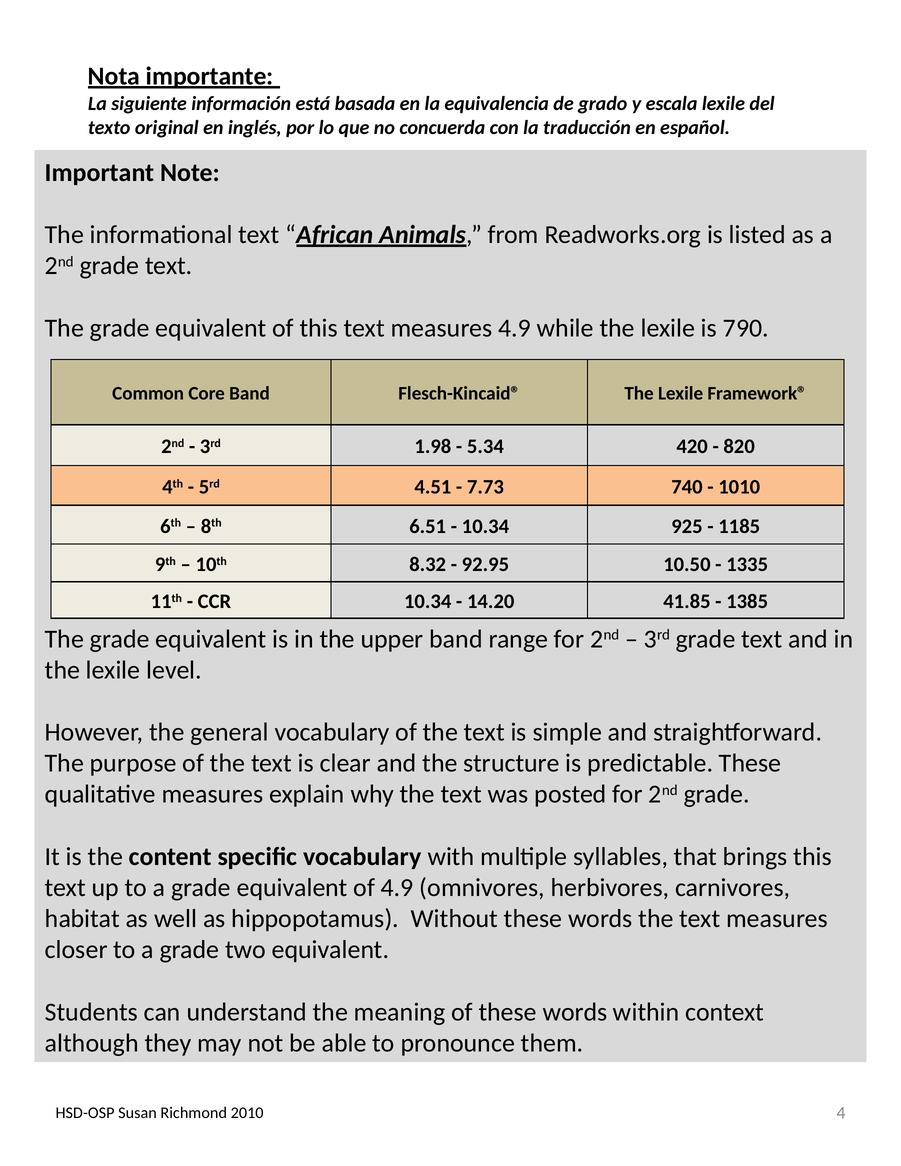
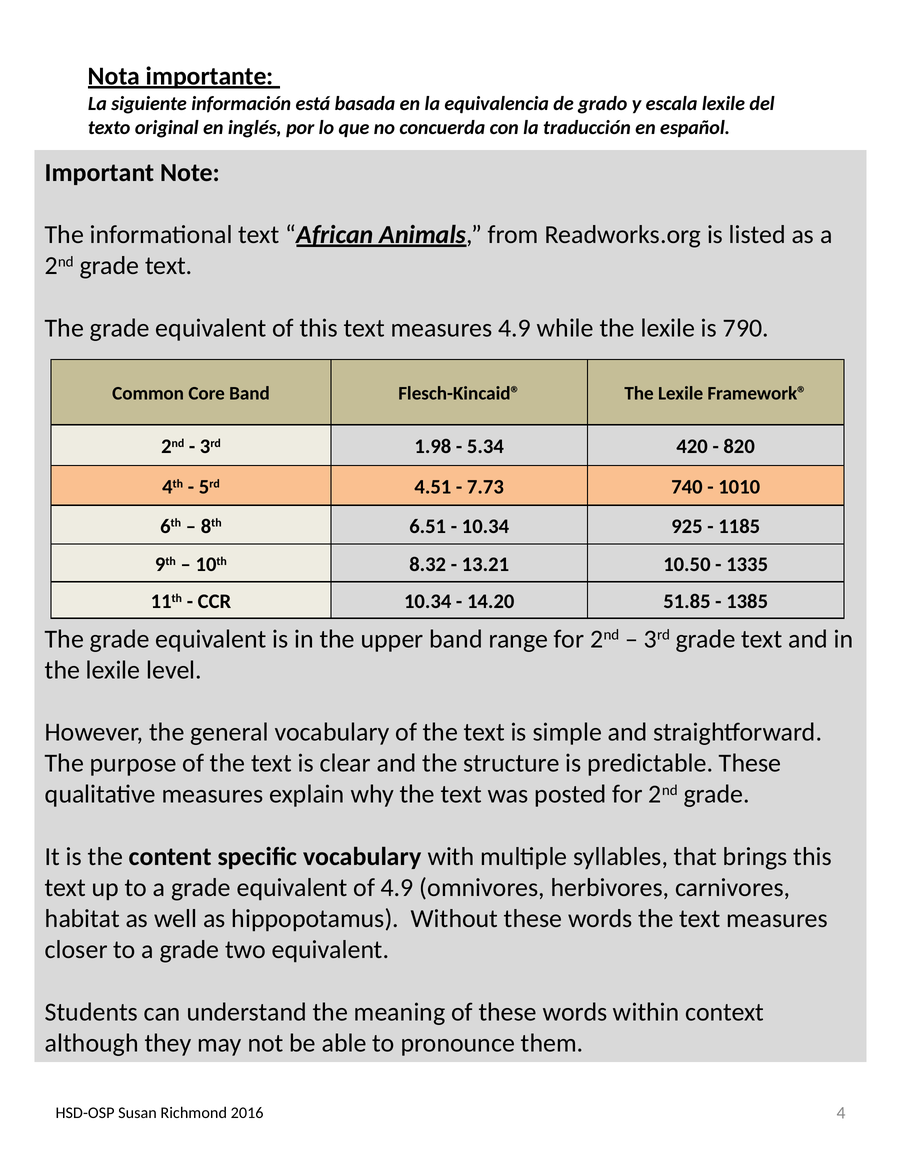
92.95: 92.95 -> 13.21 (485, 564)
41.85: 41.85 -> 51.85 (687, 602)
2010: 2010 -> 2016 (247, 1113)
